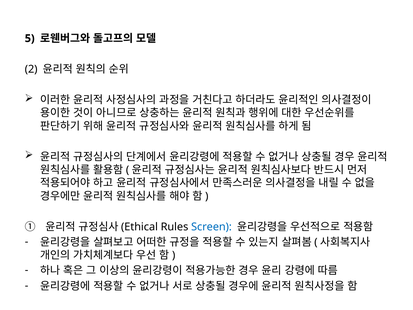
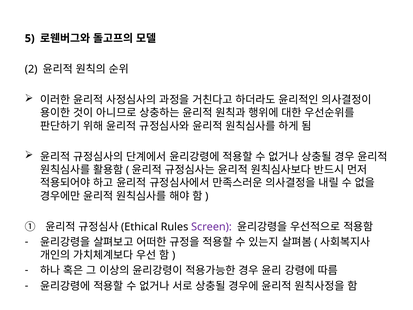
Screen colour: blue -> purple (211, 227)
